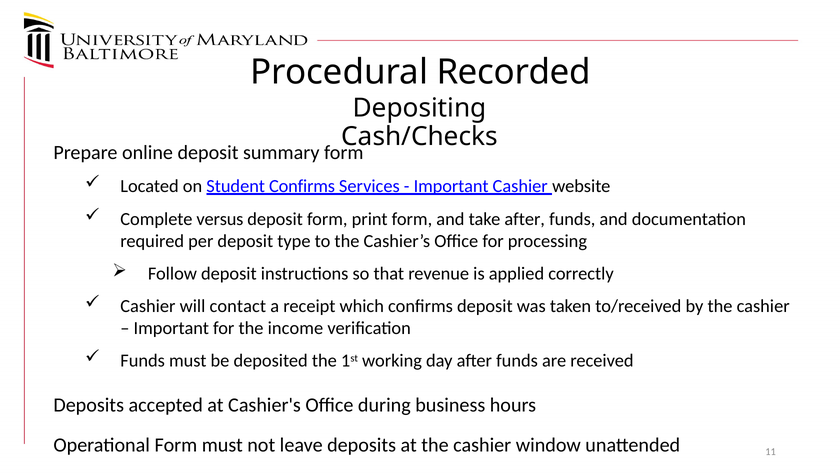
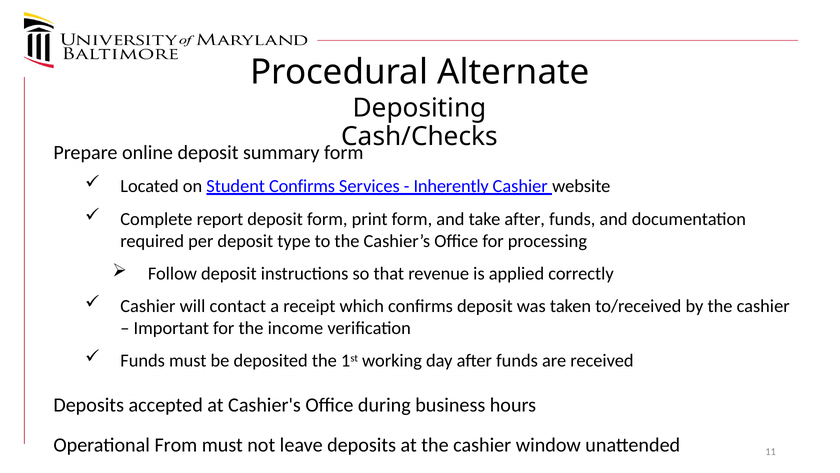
Recorded: Recorded -> Alternate (513, 72)
Important: Important -> Inherently (451, 186)
versus: versus -> report (220, 219)
Operational Form: Form -> From (176, 445)
